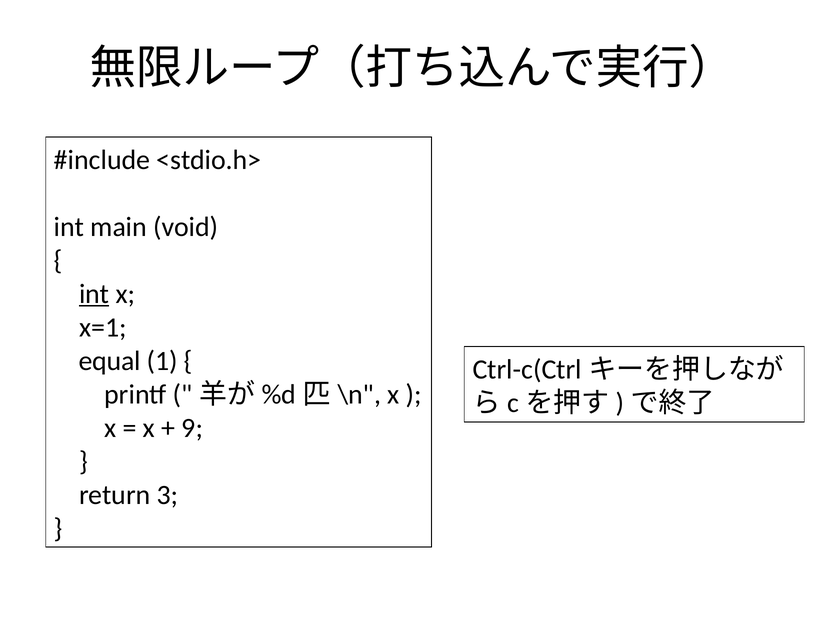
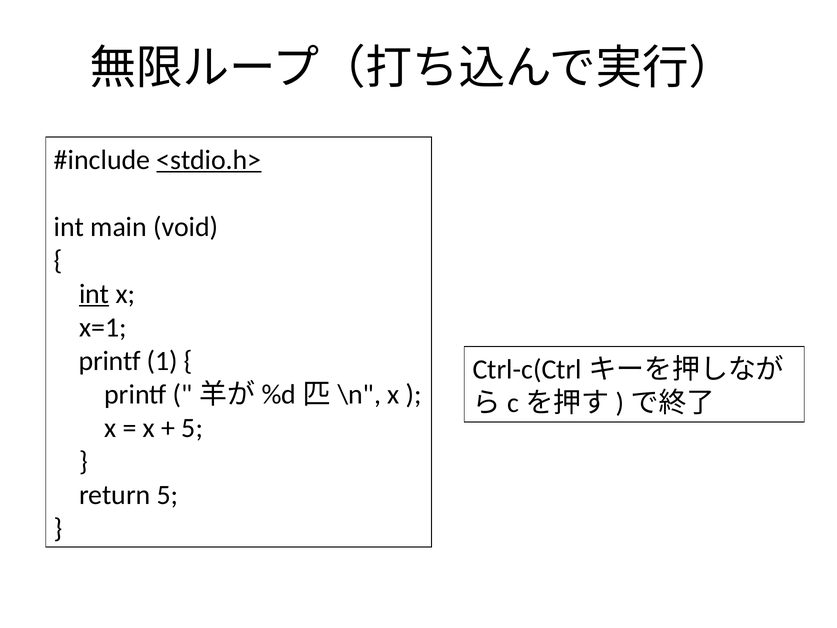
<stdio.h> underline: none -> present (209, 160)
equal: equal -> printf (110, 361)
9: 9 -> 5 (192, 428)
return 3: 3 -> 5 (168, 495)
